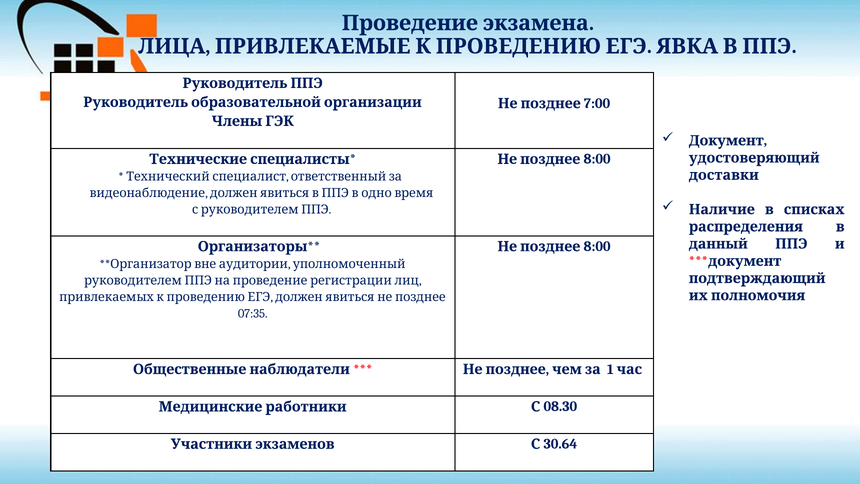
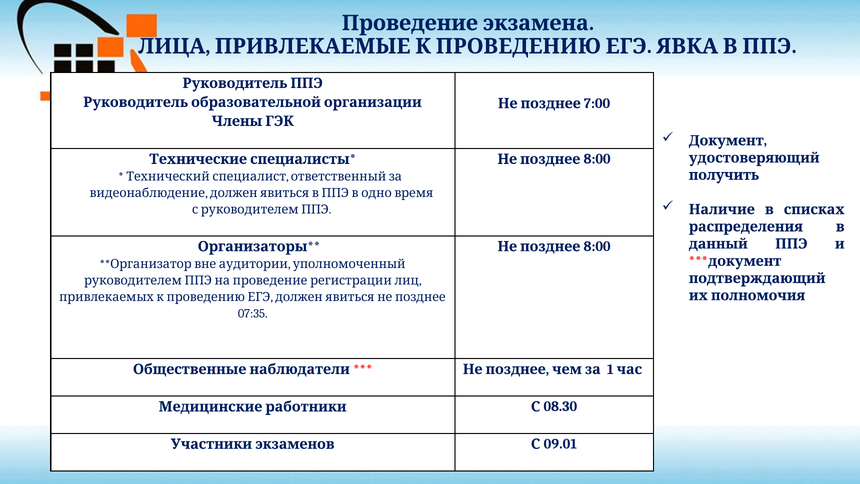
доставки: доставки -> получить (724, 175)
30.64: 30.64 -> 09.01 (560, 444)
